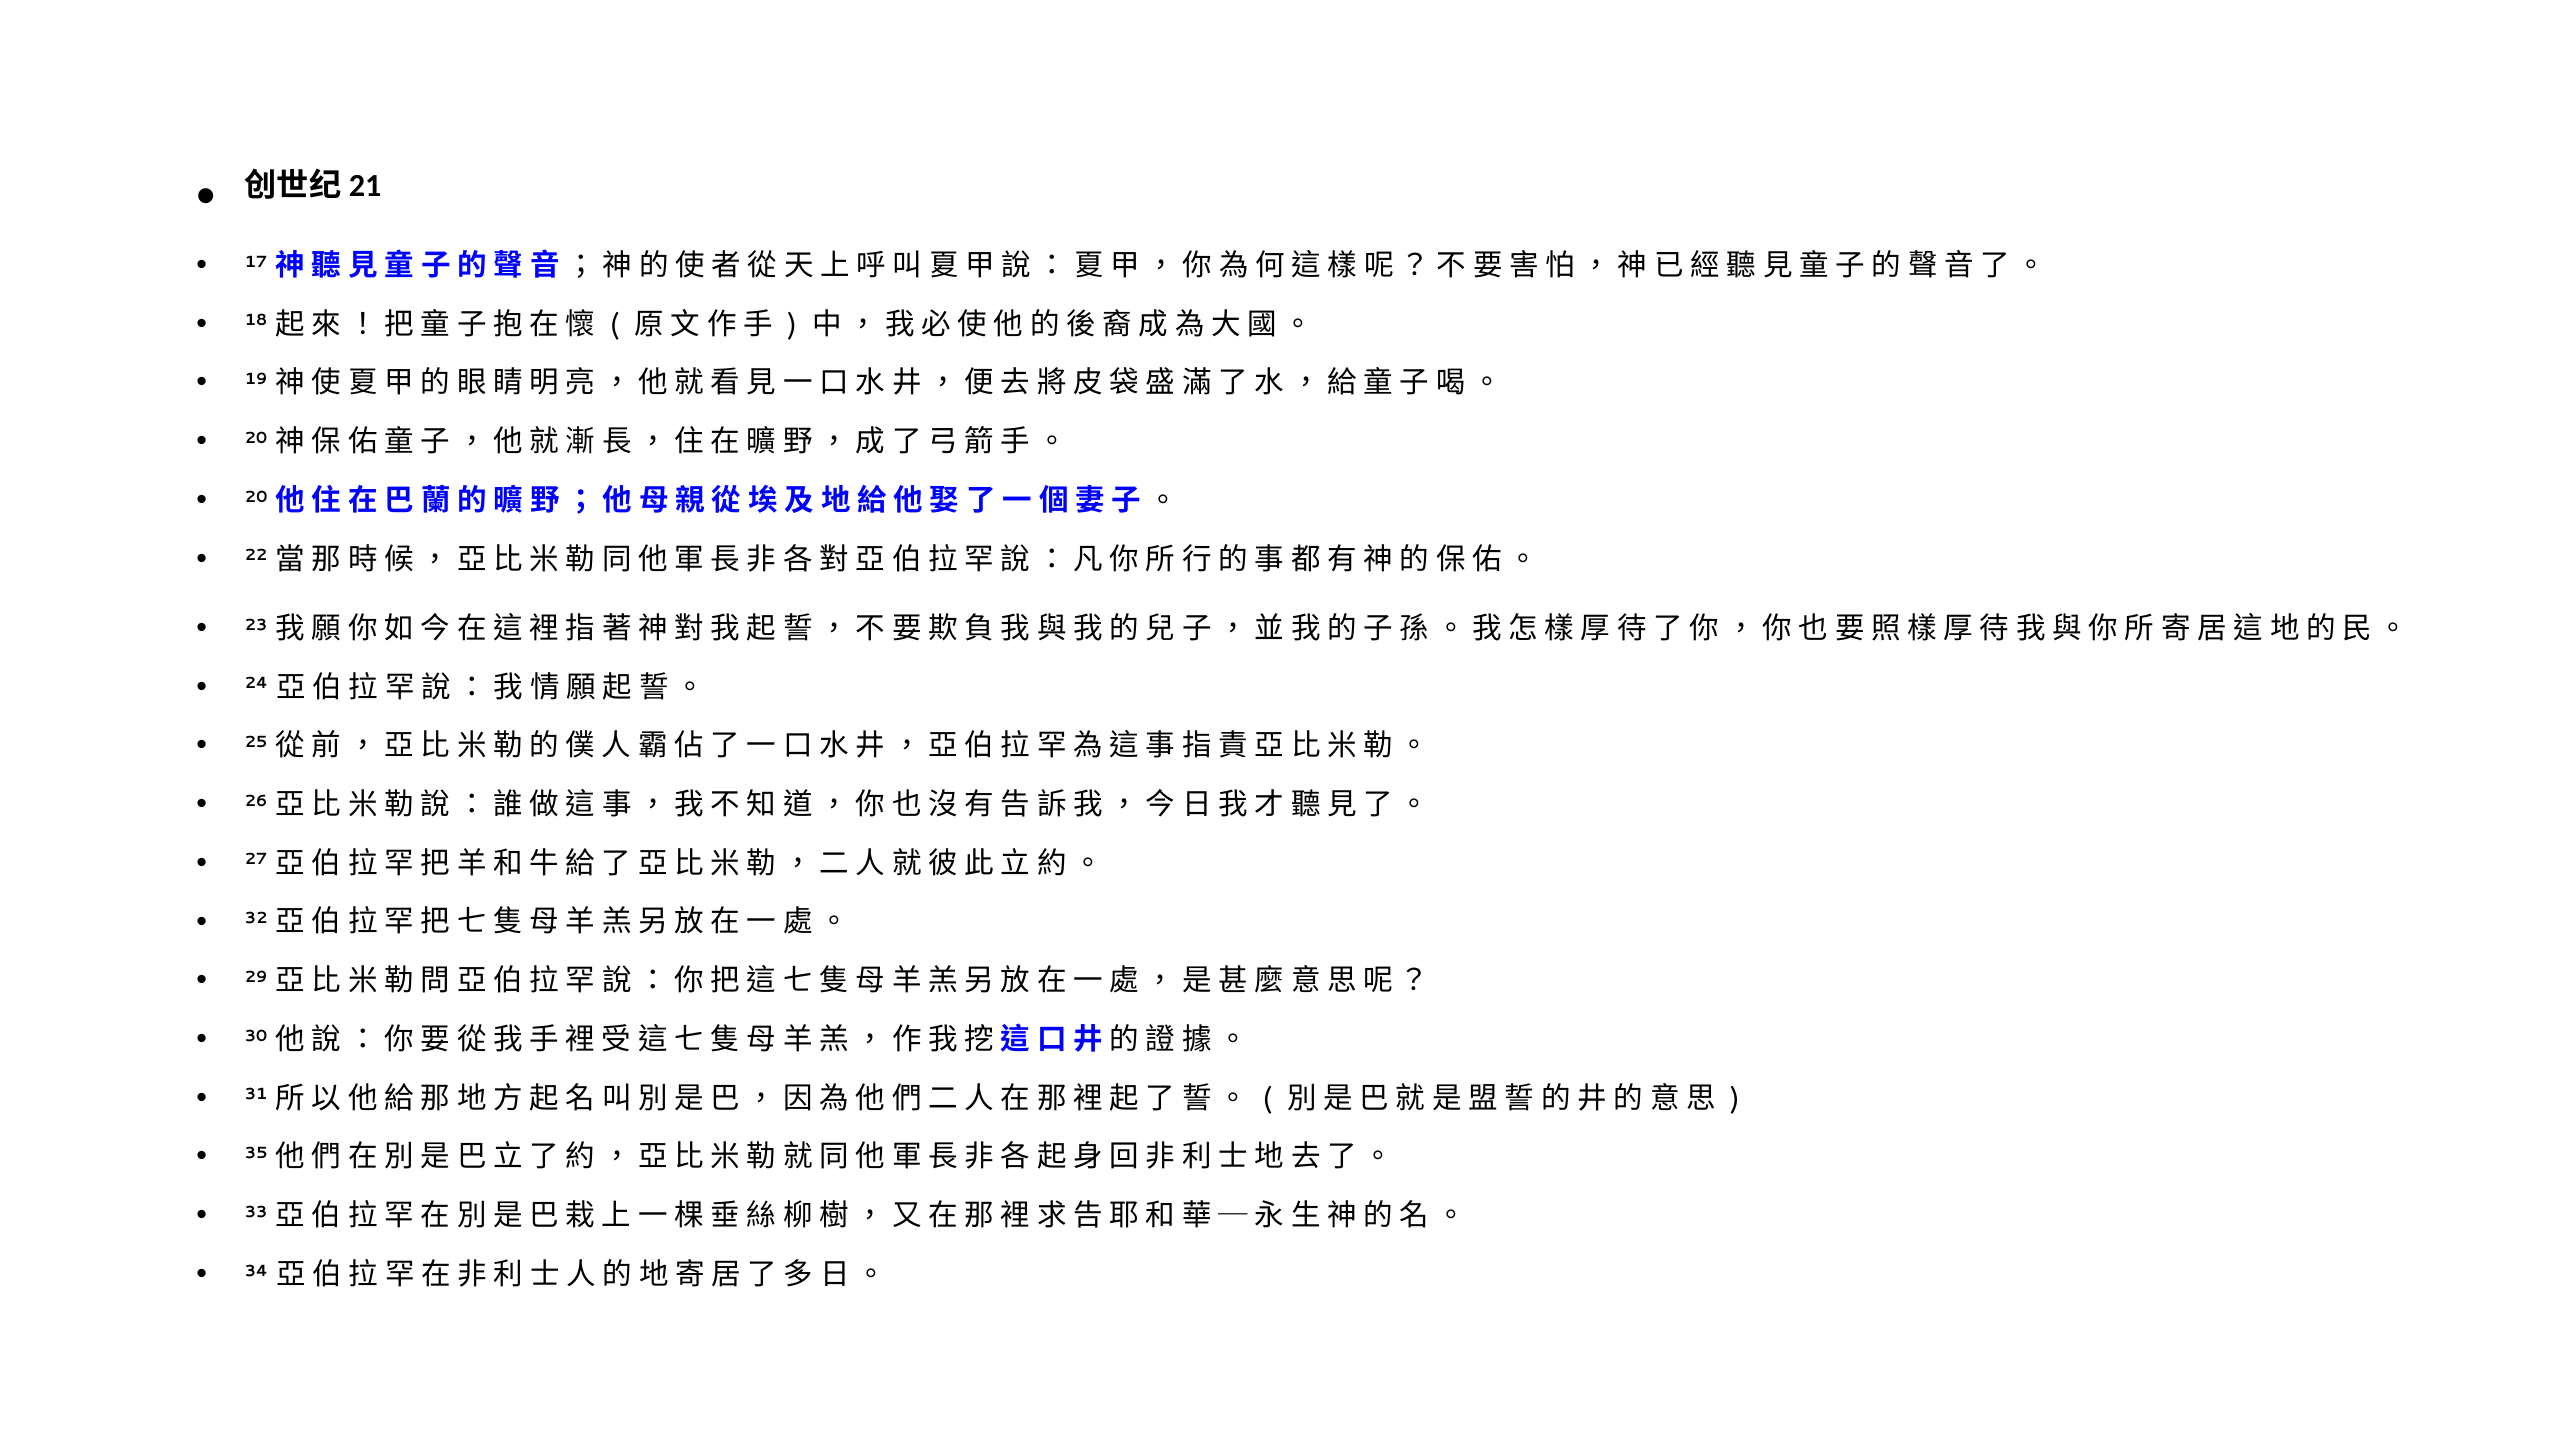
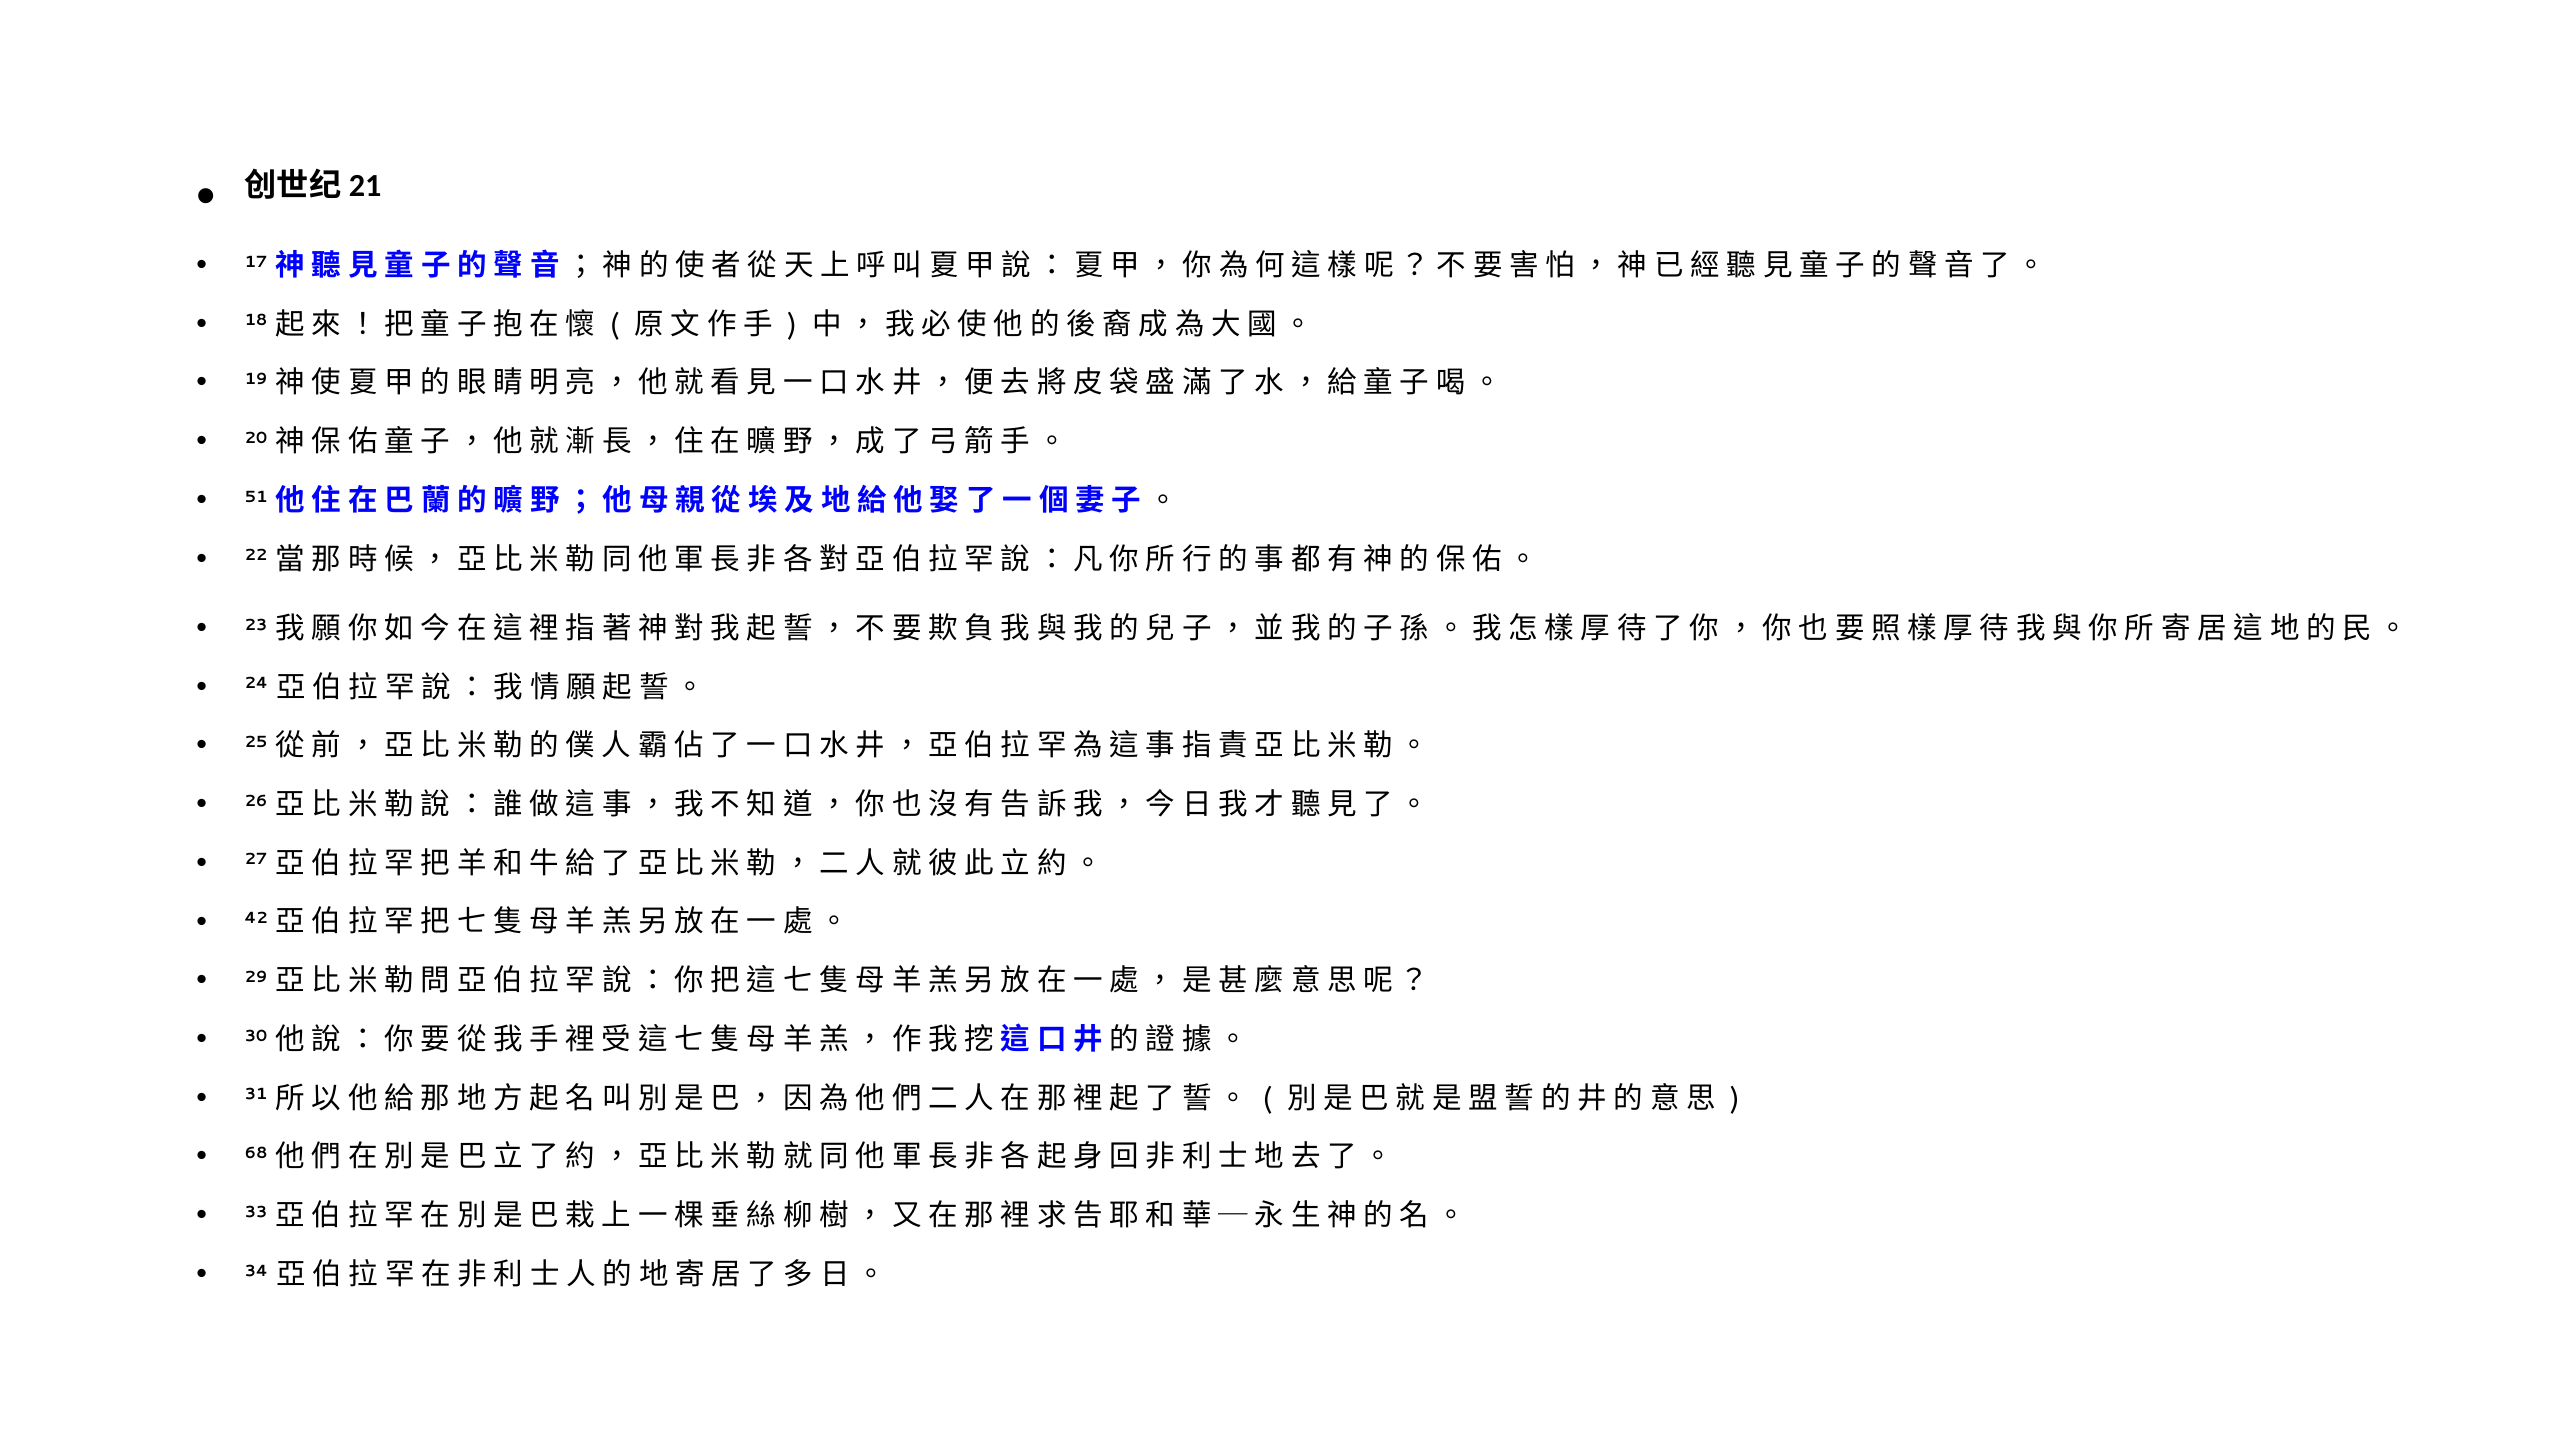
20: 20 -> 51 (256, 497)
32: 32 -> 42 (256, 918)
35: 35 -> 68 (256, 1153)
